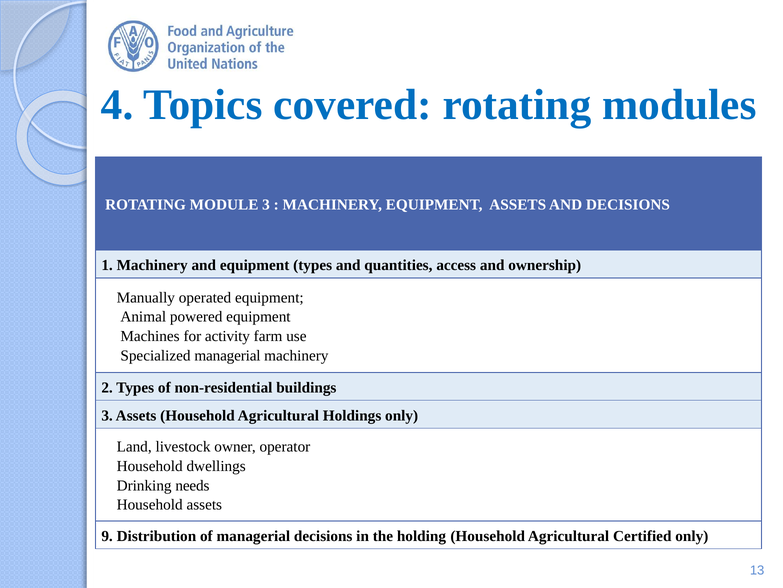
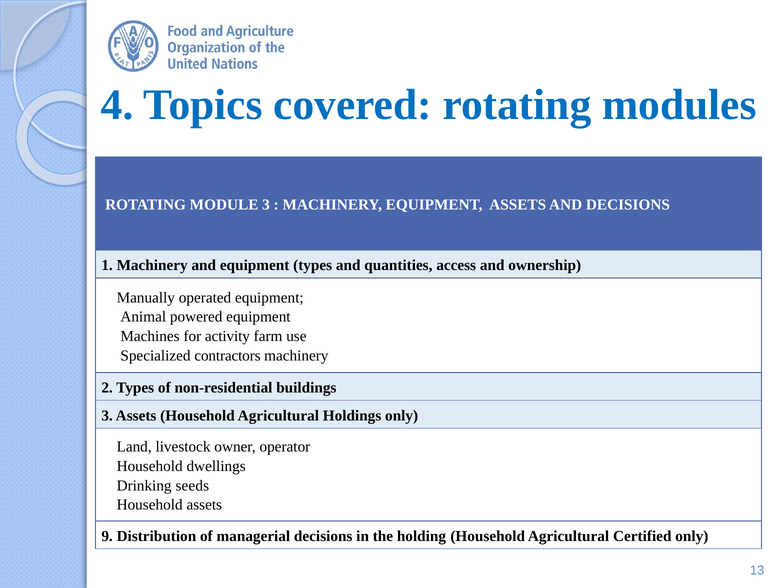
Specialized managerial: managerial -> contractors (227, 355)
needs: needs -> seeds (192, 485)
